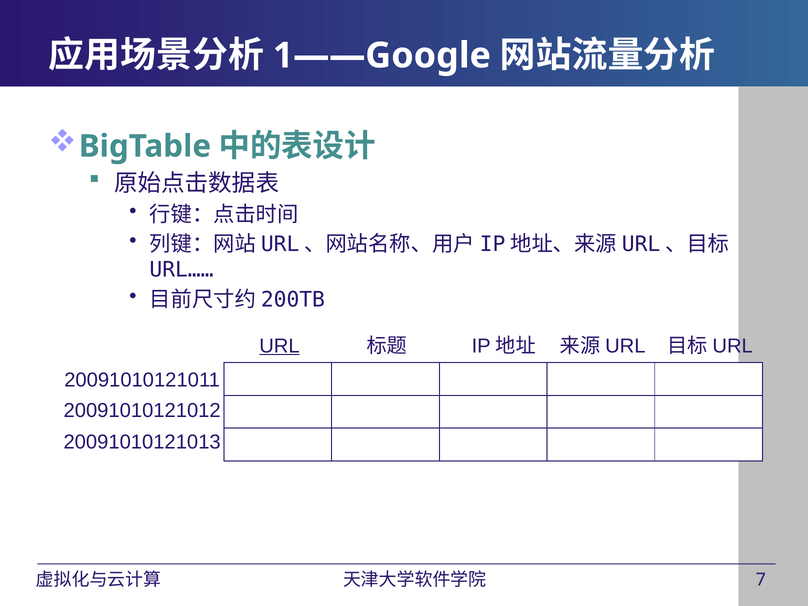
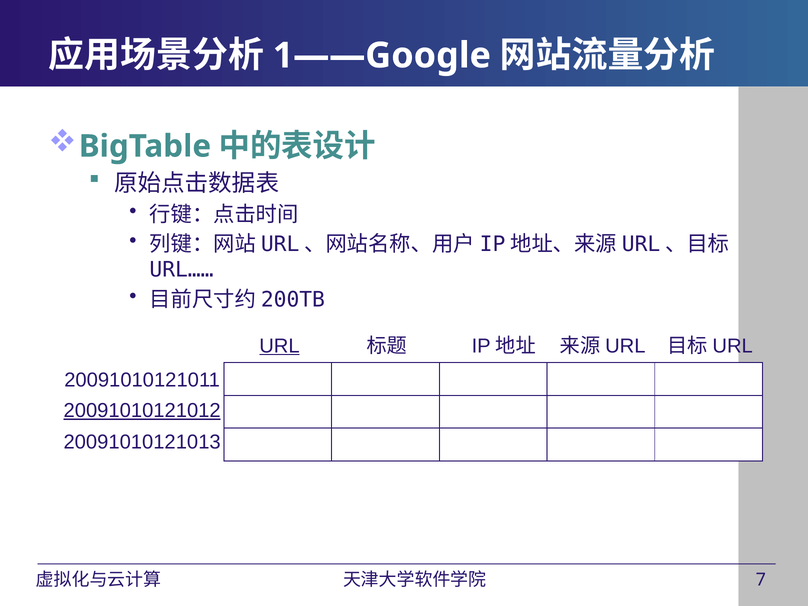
20091010121012 underline: none -> present (142, 411)
